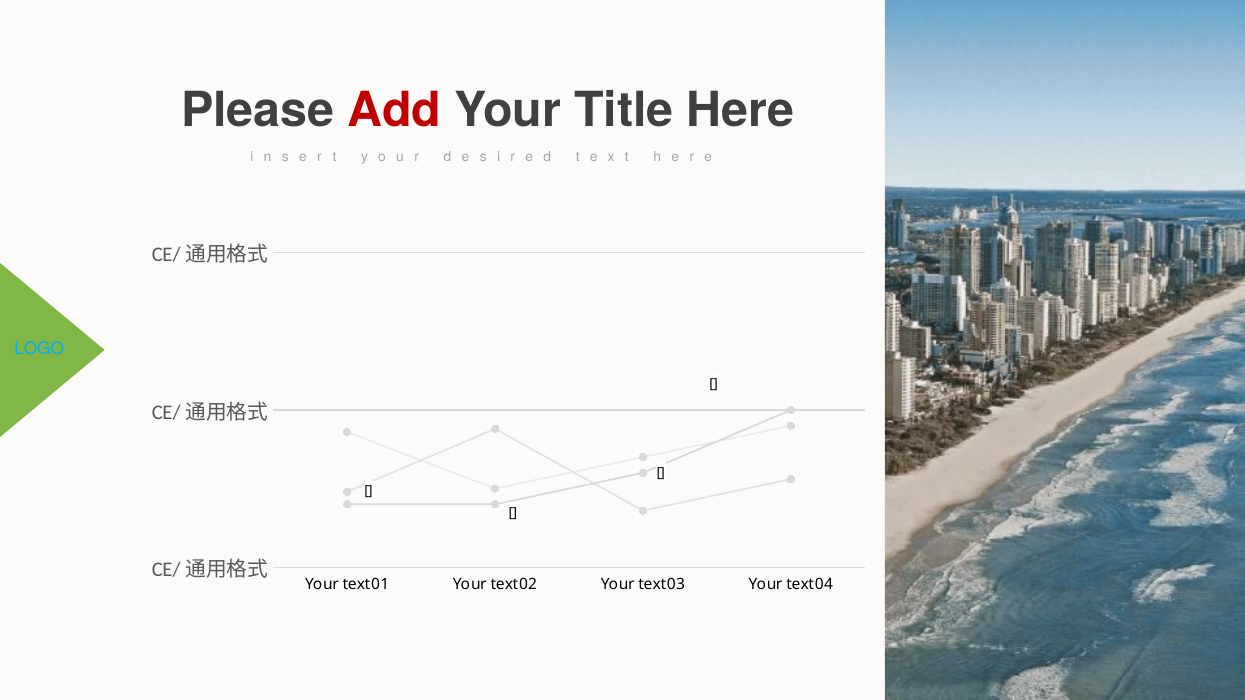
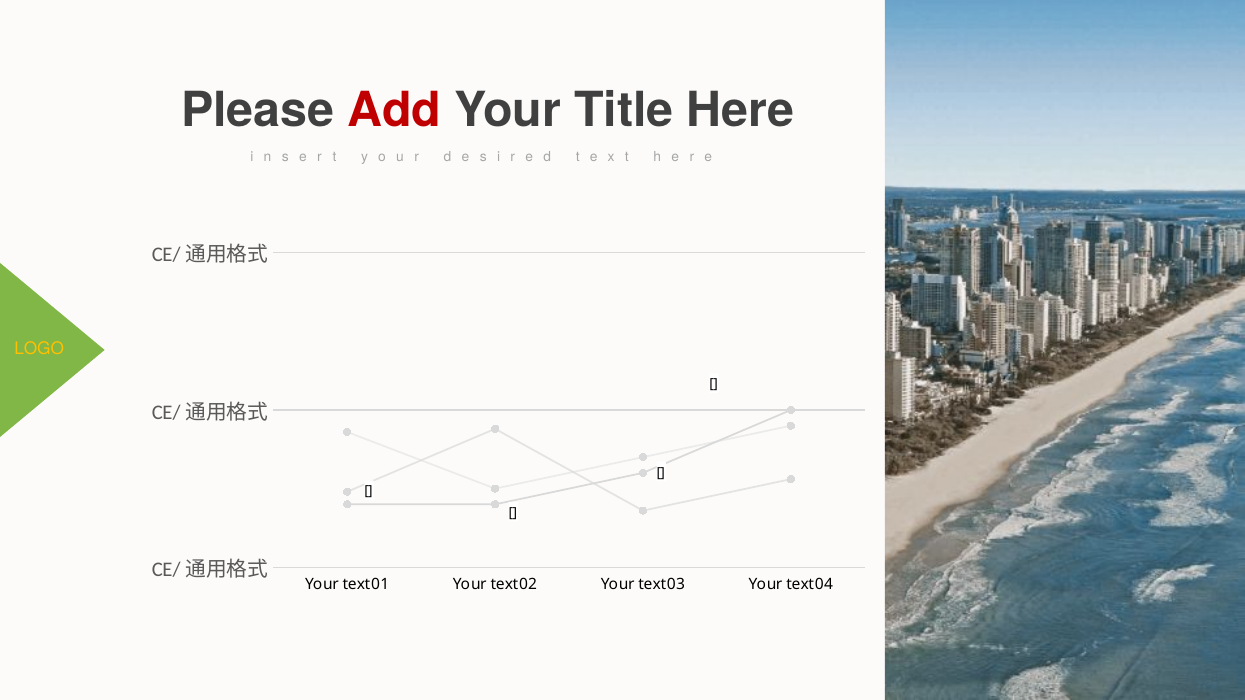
LOGO colour: light blue -> yellow (39, 349)
